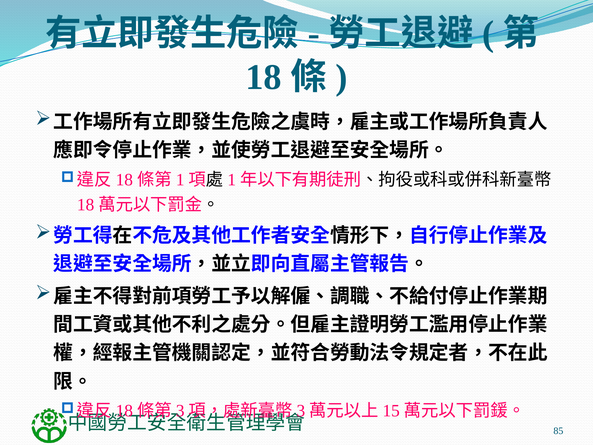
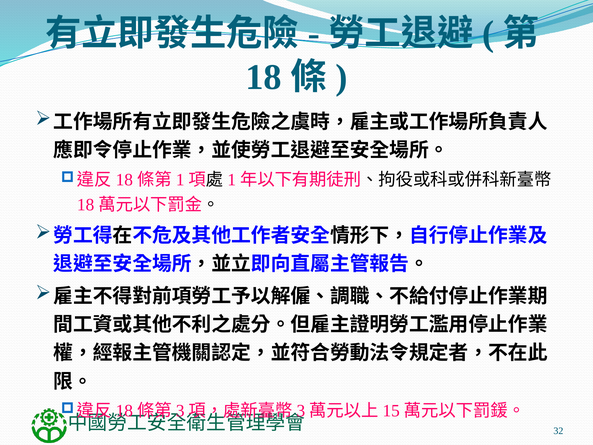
85: 85 -> 32 (558, 431)
